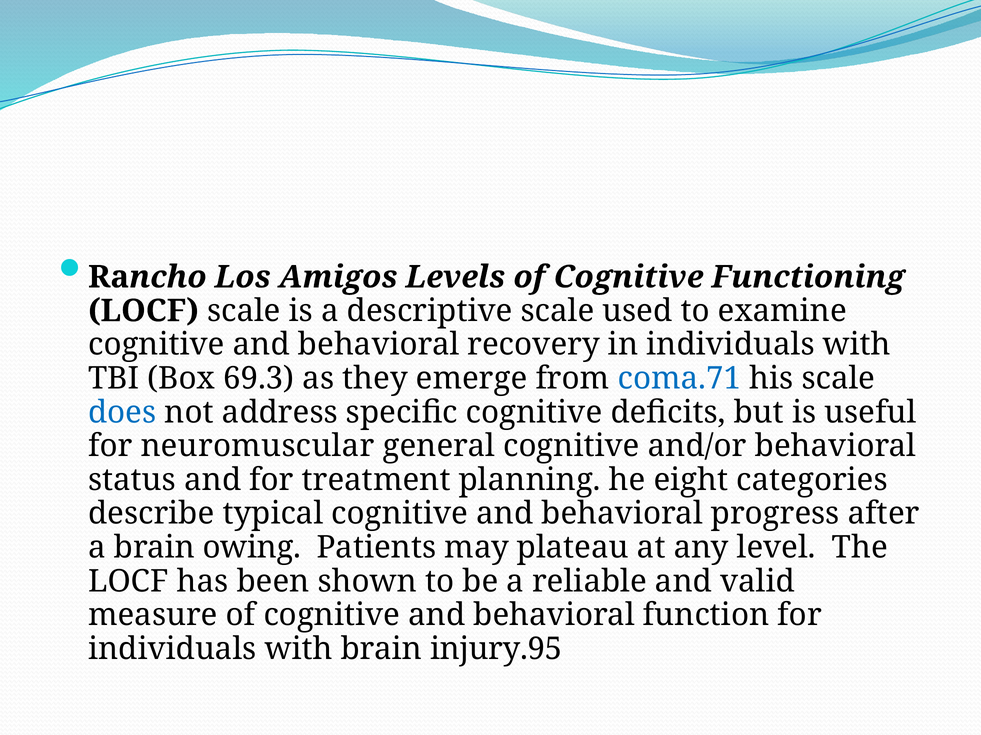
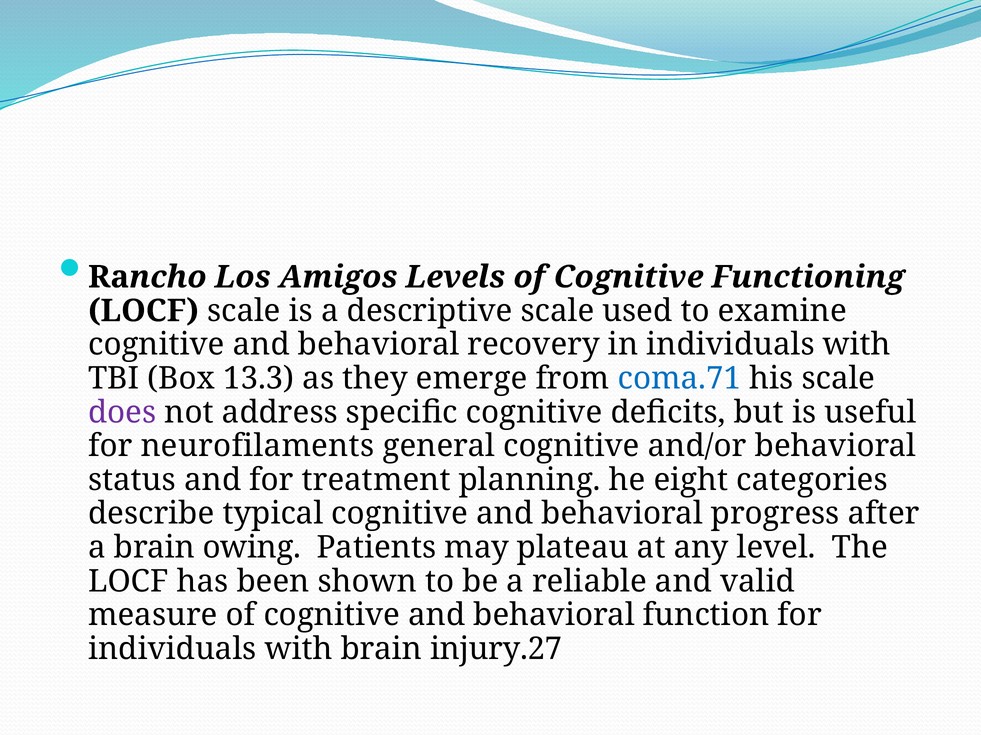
69.3: 69.3 -> 13.3 (259, 379)
does colour: blue -> purple (122, 413)
neuromuscular: neuromuscular -> neurofilaments (257, 447)
injury.95: injury.95 -> injury.27 (496, 650)
